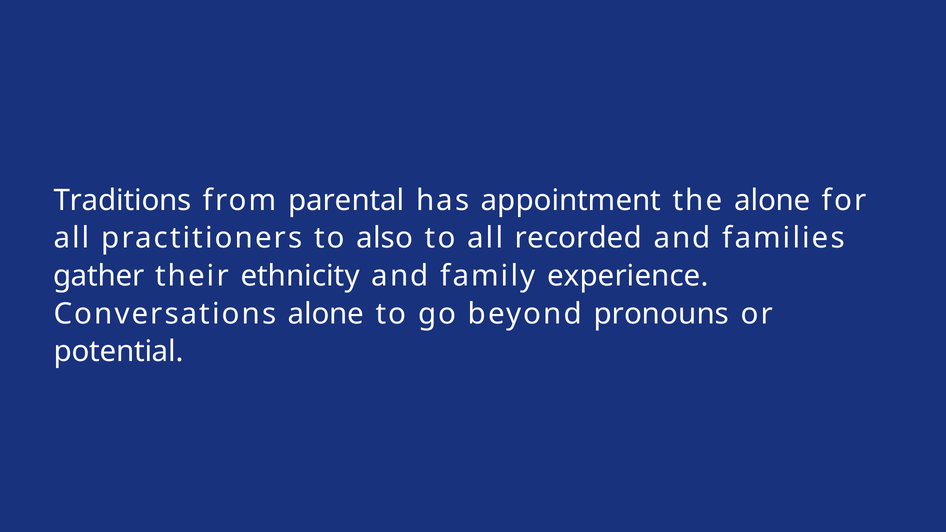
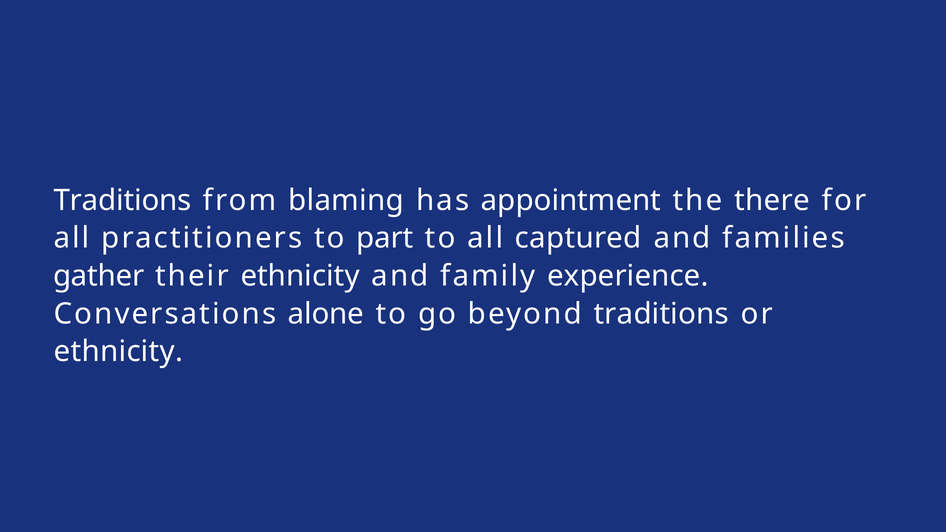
parental: parental -> blaming (346, 200)
the alone: alone -> there (772, 200)
also: also -> part (385, 238)
recorded: recorded -> captured (578, 238)
beyond pronouns: pronouns -> traditions (661, 314)
potential: potential -> ethnicity (118, 352)
